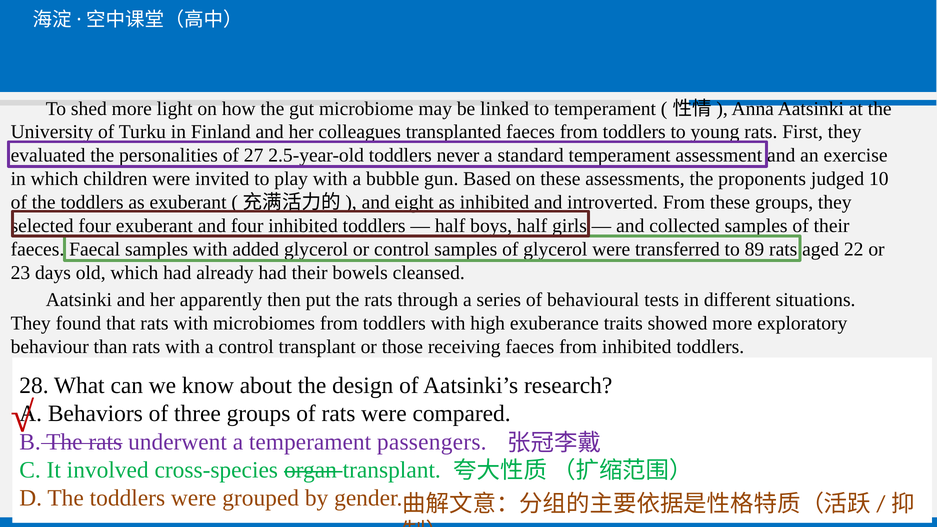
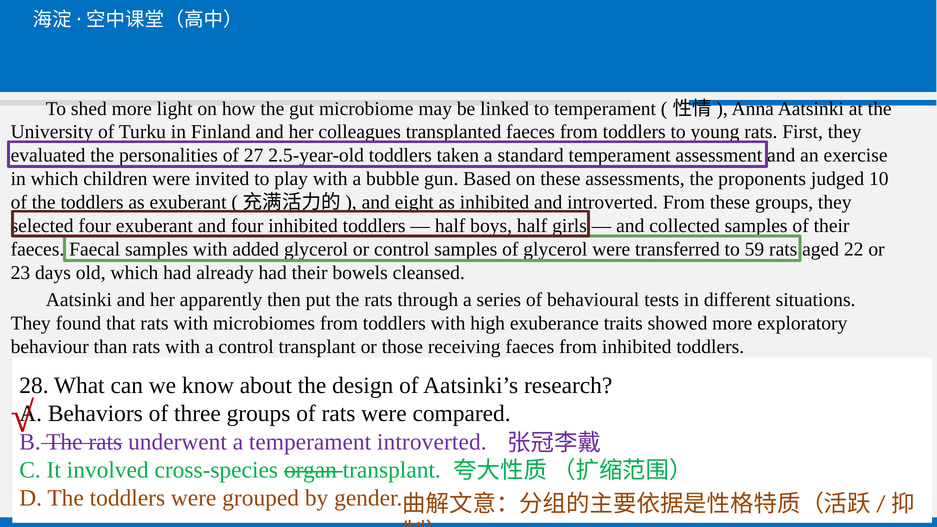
never: never -> taken (458, 155)
89: 89 -> 59 (754, 249)
temperament passengers: passengers -> introverted (432, 442)
